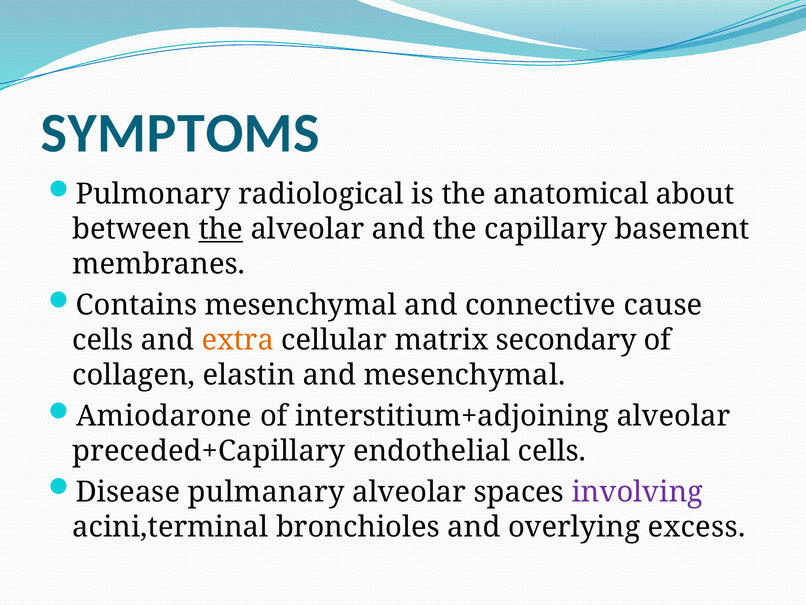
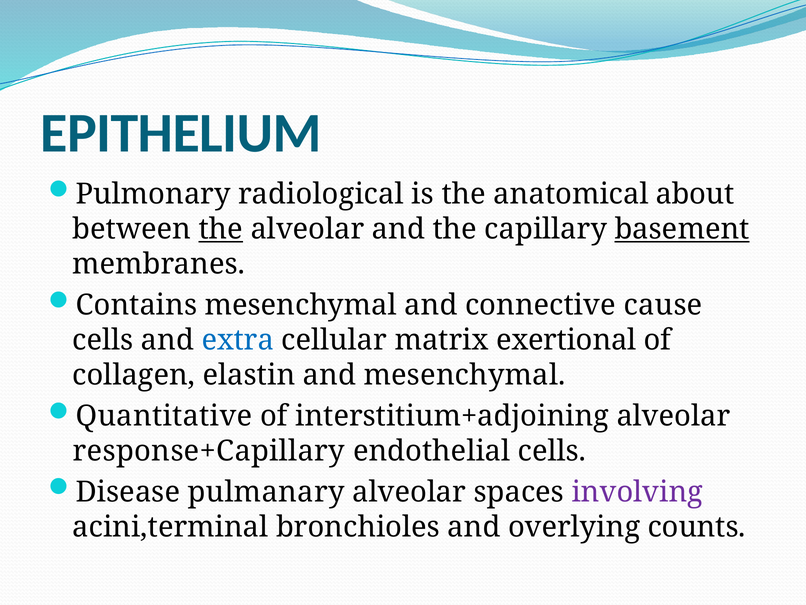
SYMPTOMS: SYMPTOMS -> EPITHELIUM (181, 133)
basement underline: none -> present (682, 229)
extra colour: orange -> blue (238, 340)
secondary: secondary -> exertional (566, 340)
Amiodarone: Amiodarone -> Quantitative (164, 416)
preceded+Capillary: preceded+Capillary -> response+Capillary (209, 451)
excess: excess -> counts (697, 527)
